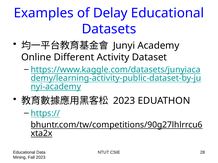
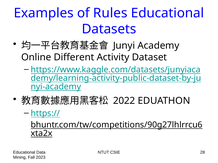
Delay: Delay -> Rules (110, 13)
2023: 2023 -> 2022 (124, 101)
